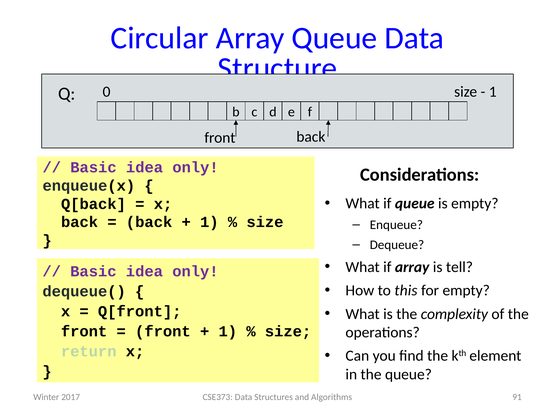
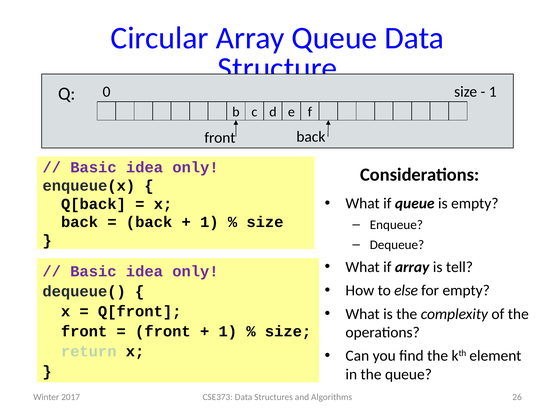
this: this -> else (406, 291)
91: 91 -> 26 (517, 397)
